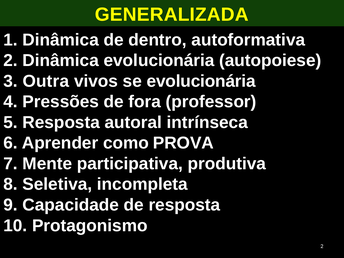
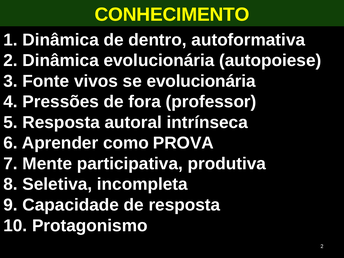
GENERALIZADA: GENERALIZADA -> CONHECIMENTO (172, 14)
Outra: Outra -> Fonte (46, 81)
